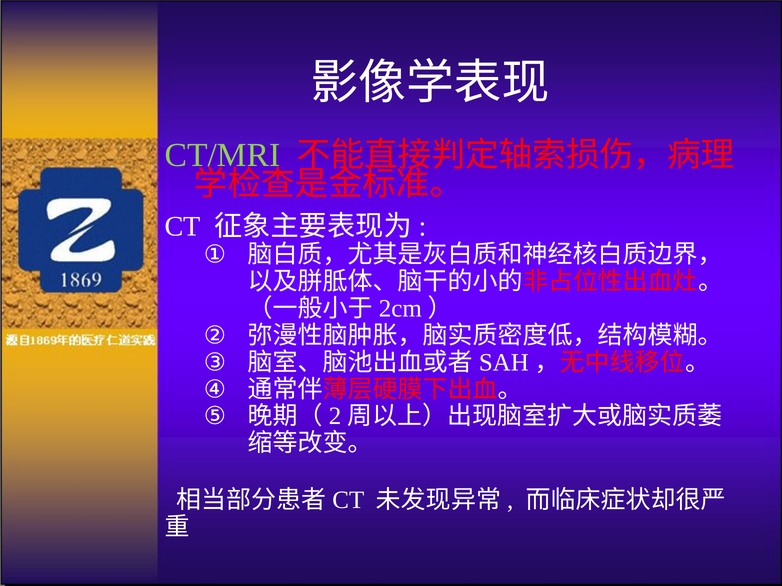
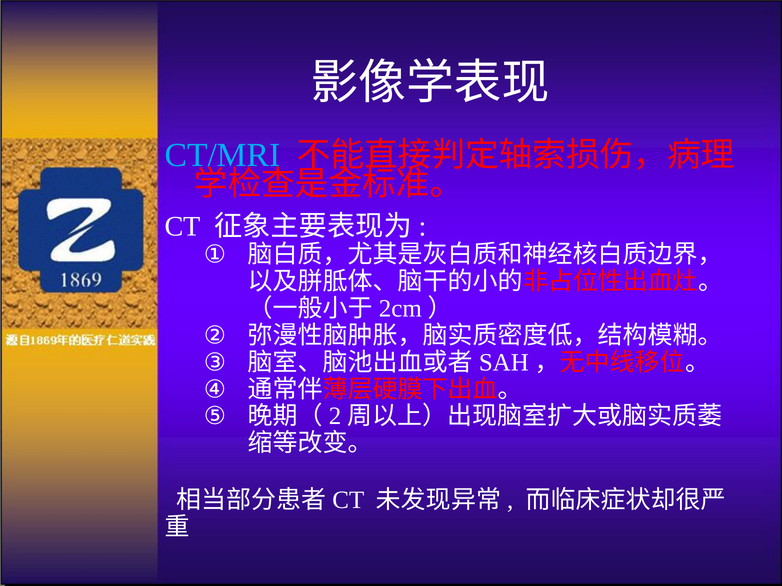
CT/MRI colour: light green -> light blue (223, 155)
